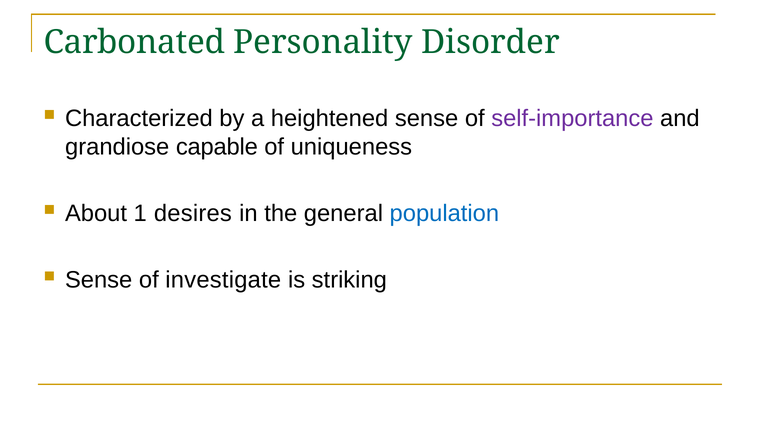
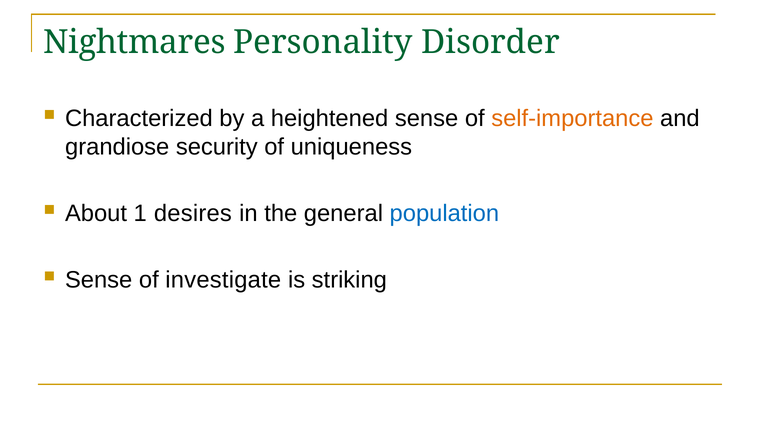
Carbonated: Carbonated -> Nightmares (134, 42)
self-importance colour: purple -> orange (572, 119)
capable: capable -> security (217, 147)
